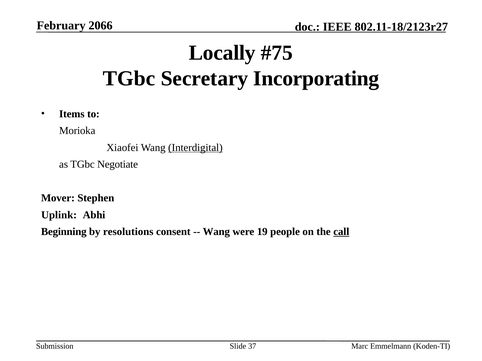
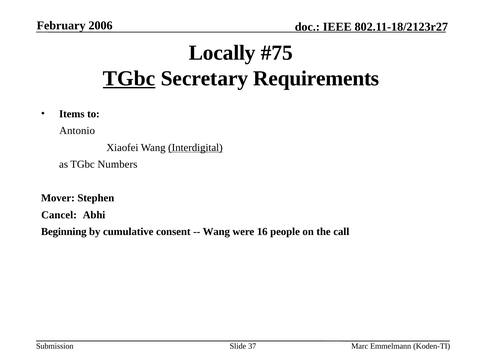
2066: 2066 -> 2006 (101, 26)
TGbc underline: none -> present (129, 79)
Incorporating: Incorporating -> Requirements (316, 79)
Morioka: Morioka -> Antonio (77, 131)
Negotiate: Negotiate -> Numbers (117, 165)
Uplink: Uplink -> Cancel (59, 215)
resolutions: resolutions -> cumulative (128, 232)
19: 19 -> 16 (262, 232)
call underline: present -> none (341, 232)
